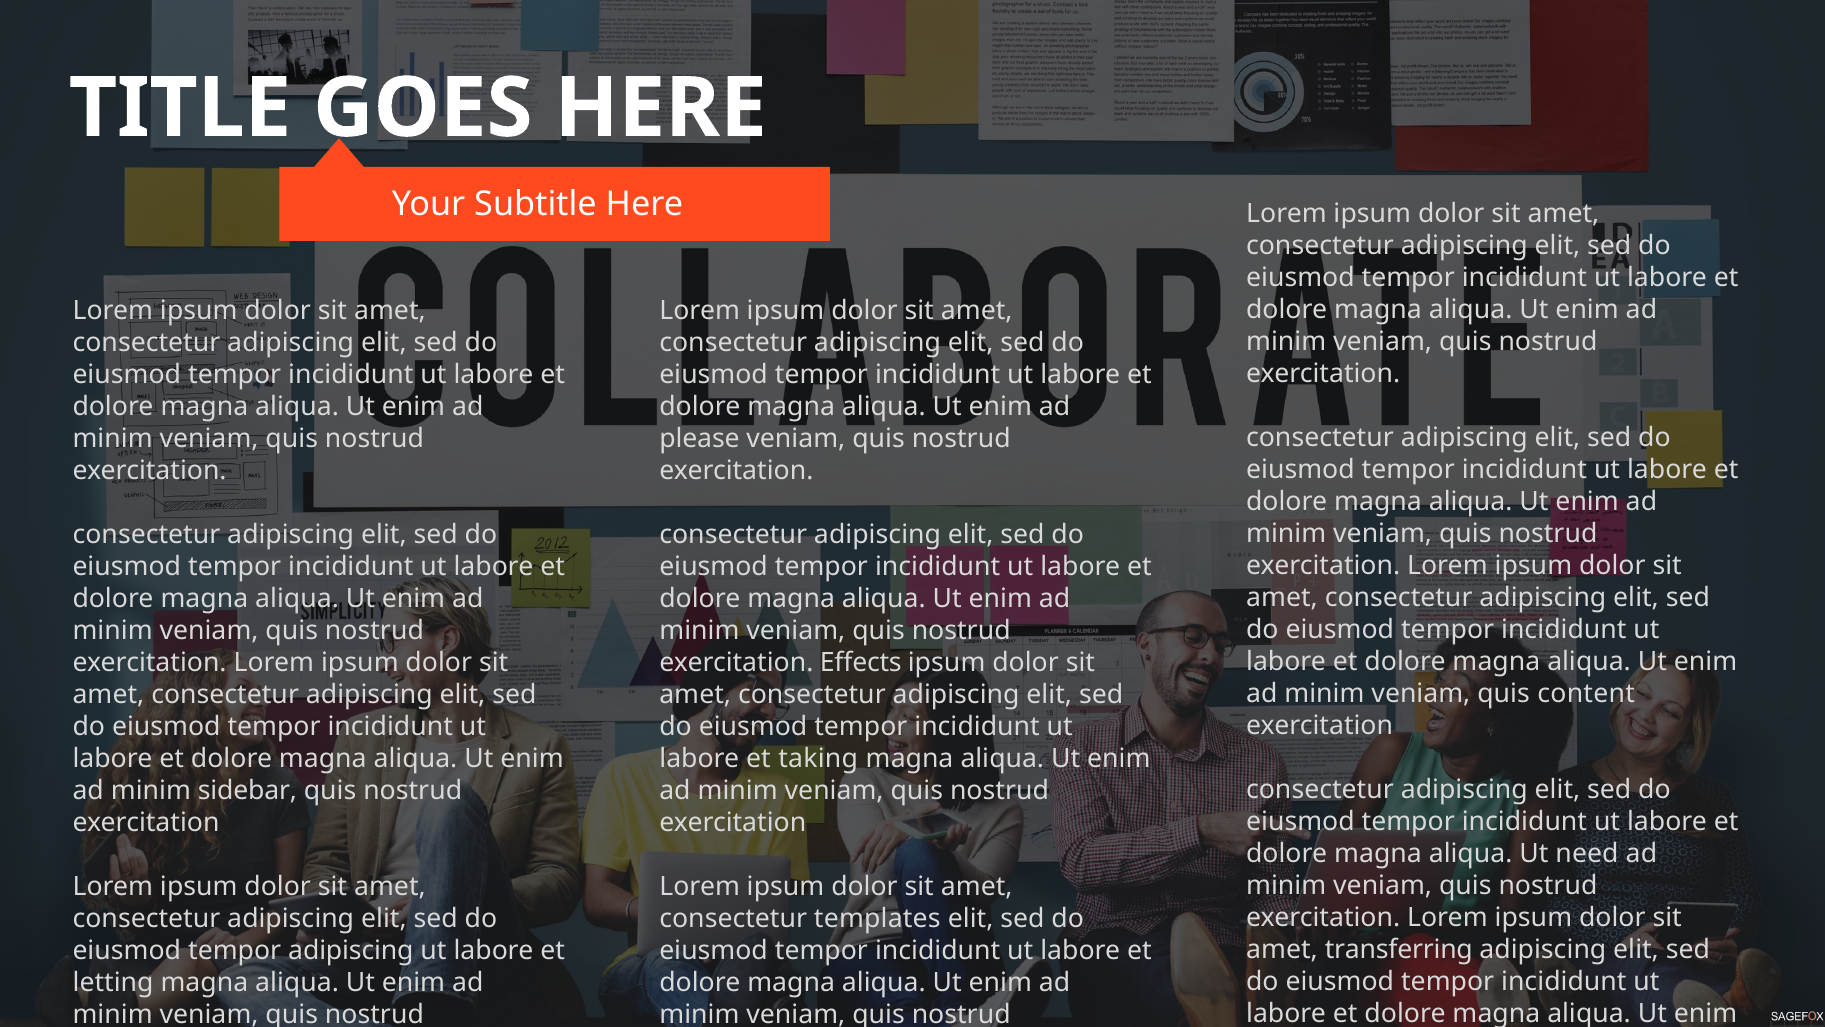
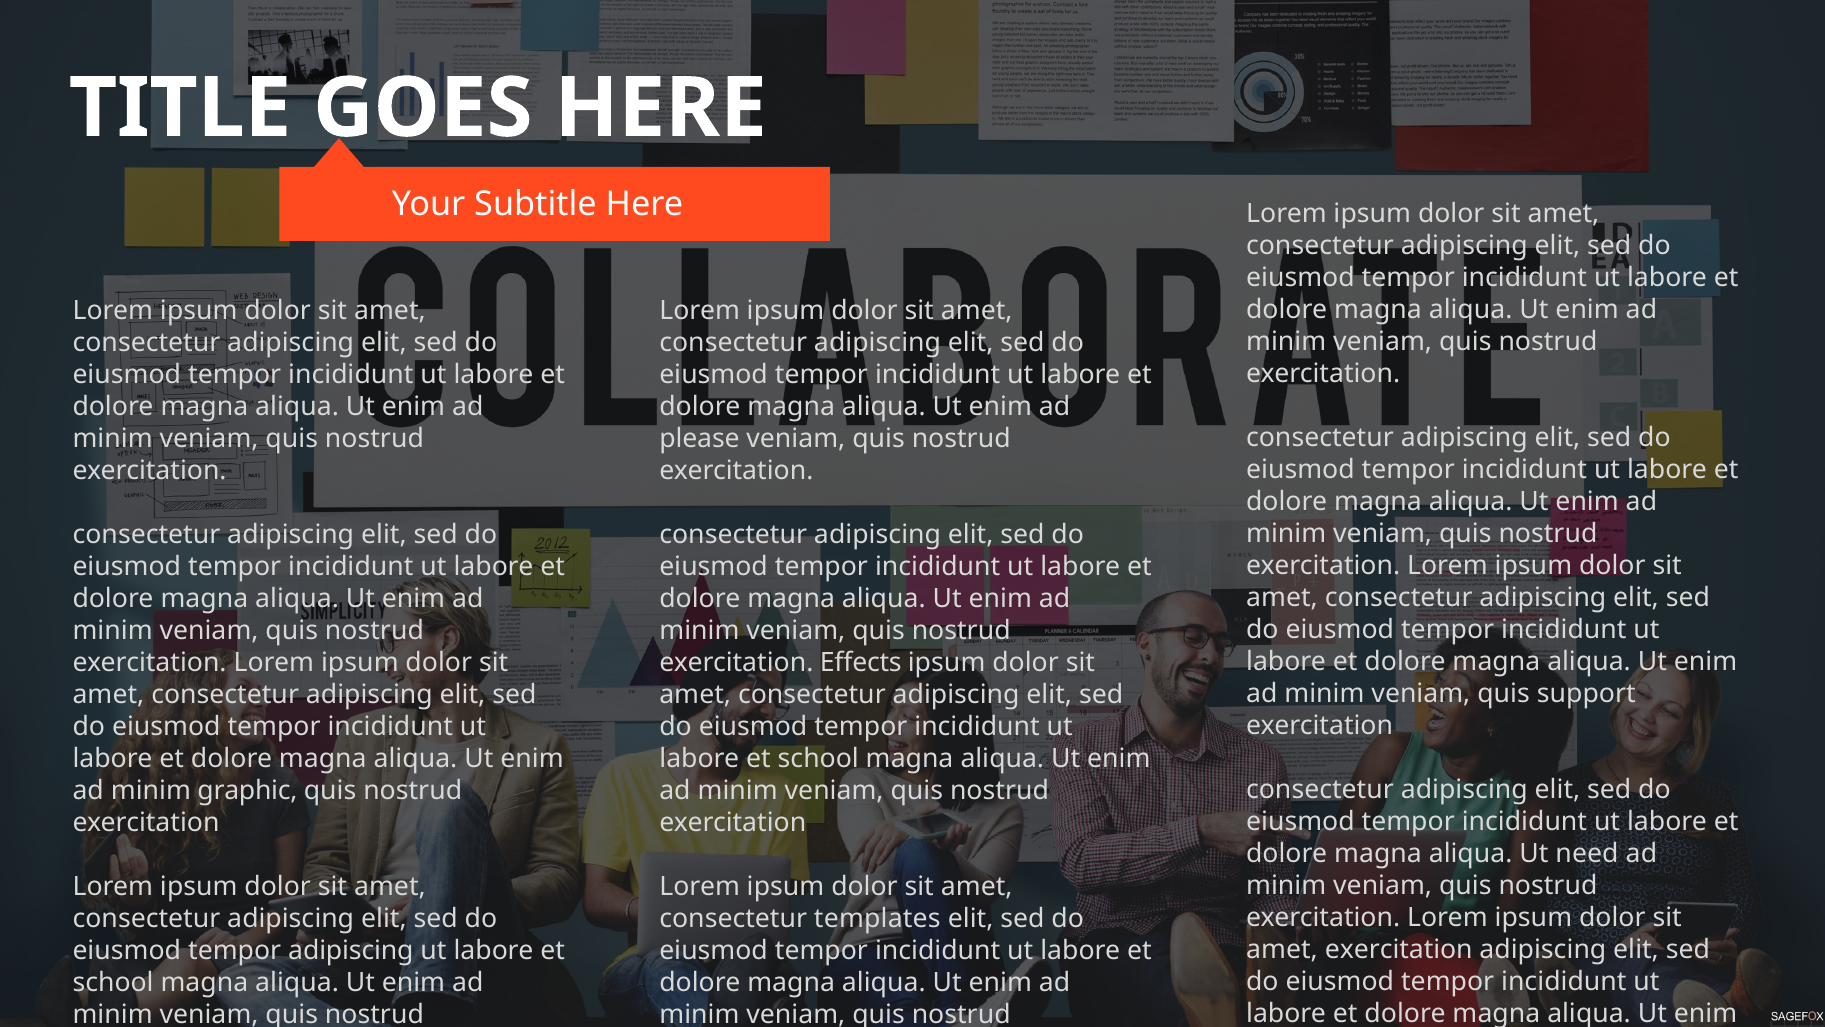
content: content -> support (1586, 693)
taking: taking -> school (818, 758)
sidebar: sidebar -> graphic (247, 790)
amet transferring: transferring -> exercitation (1399, 949)
letting: letting -> school (113, 982)
